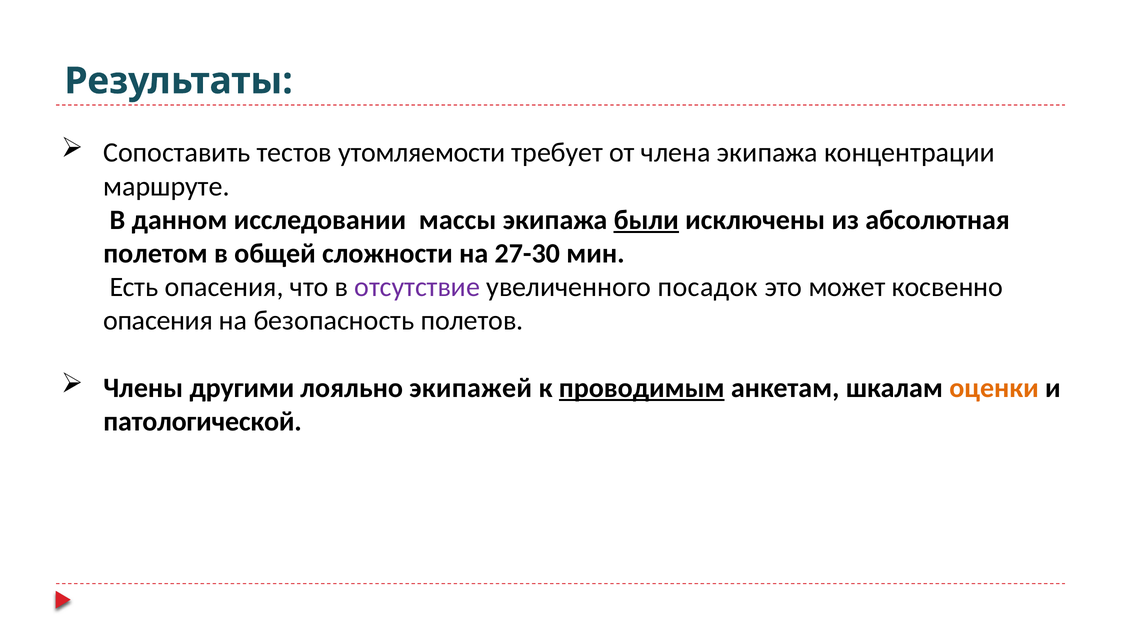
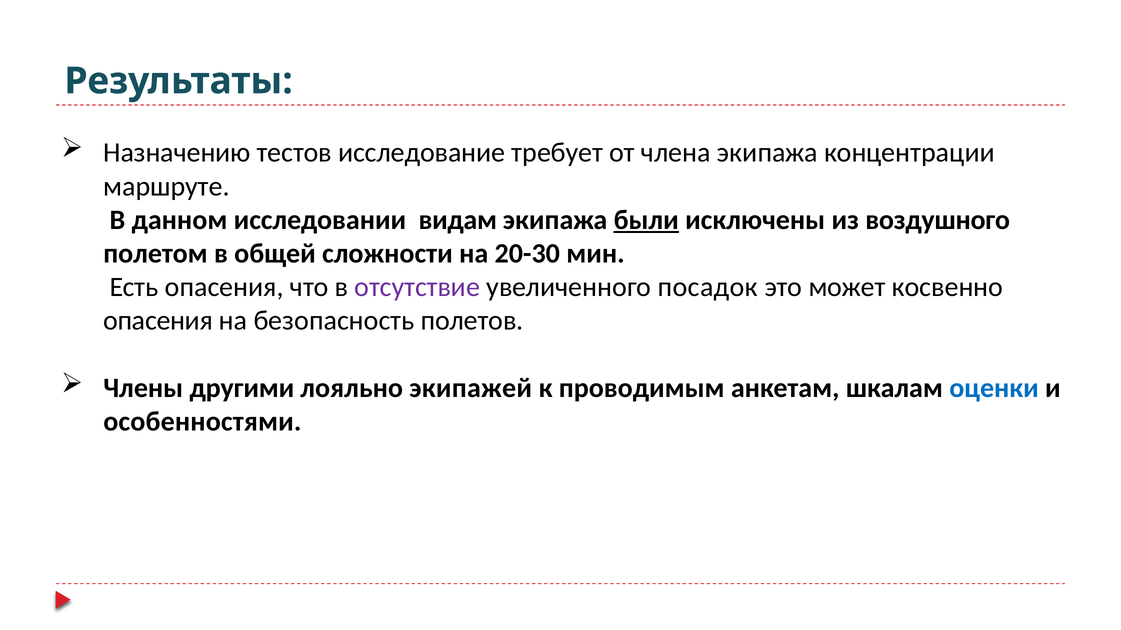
Сопоставить: Сопоставить -> Назначению (177, 153)
утомляемости: утомляемости -> исследование (422, 153)
массы: массы -> видам (458, 220)
абсолютная: абсолютная -> воздушного (938, 220)
27-30: 27-30 -> 20-30 (527, 254)
проводимым underline: present -> none (642, 388)
оценки colour: orange -> blue (994, 388)
патологической: патологической -> особенностями (202, 422)
